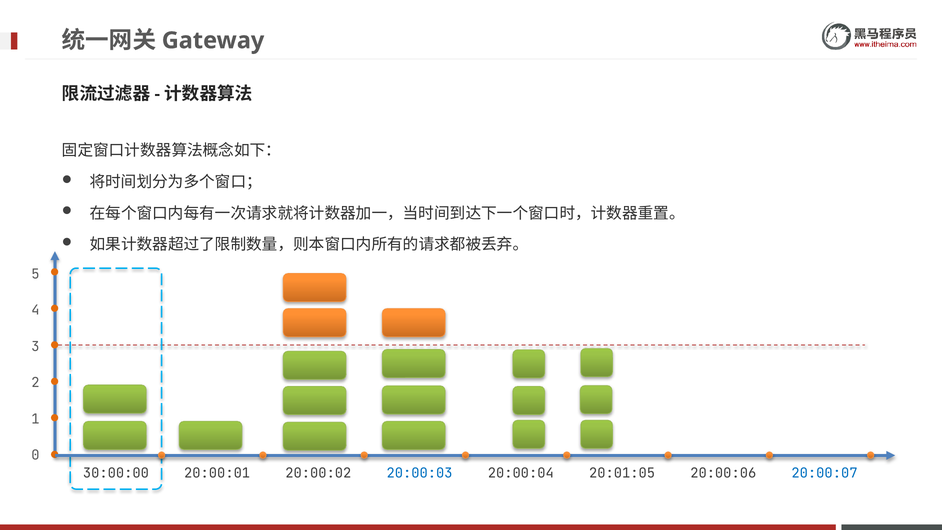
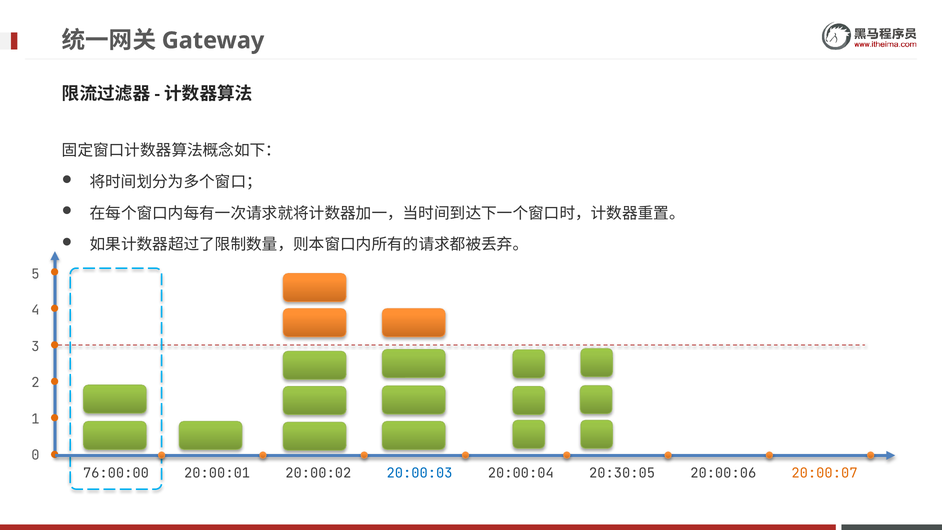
30:00:00: 30:00:00 -> 76:00:00 (116, 473)
20:01:05: 20:01:05 -> 20:30:05 (622, 473)
20:00:07 colour: blue -> orange (824, 473)
